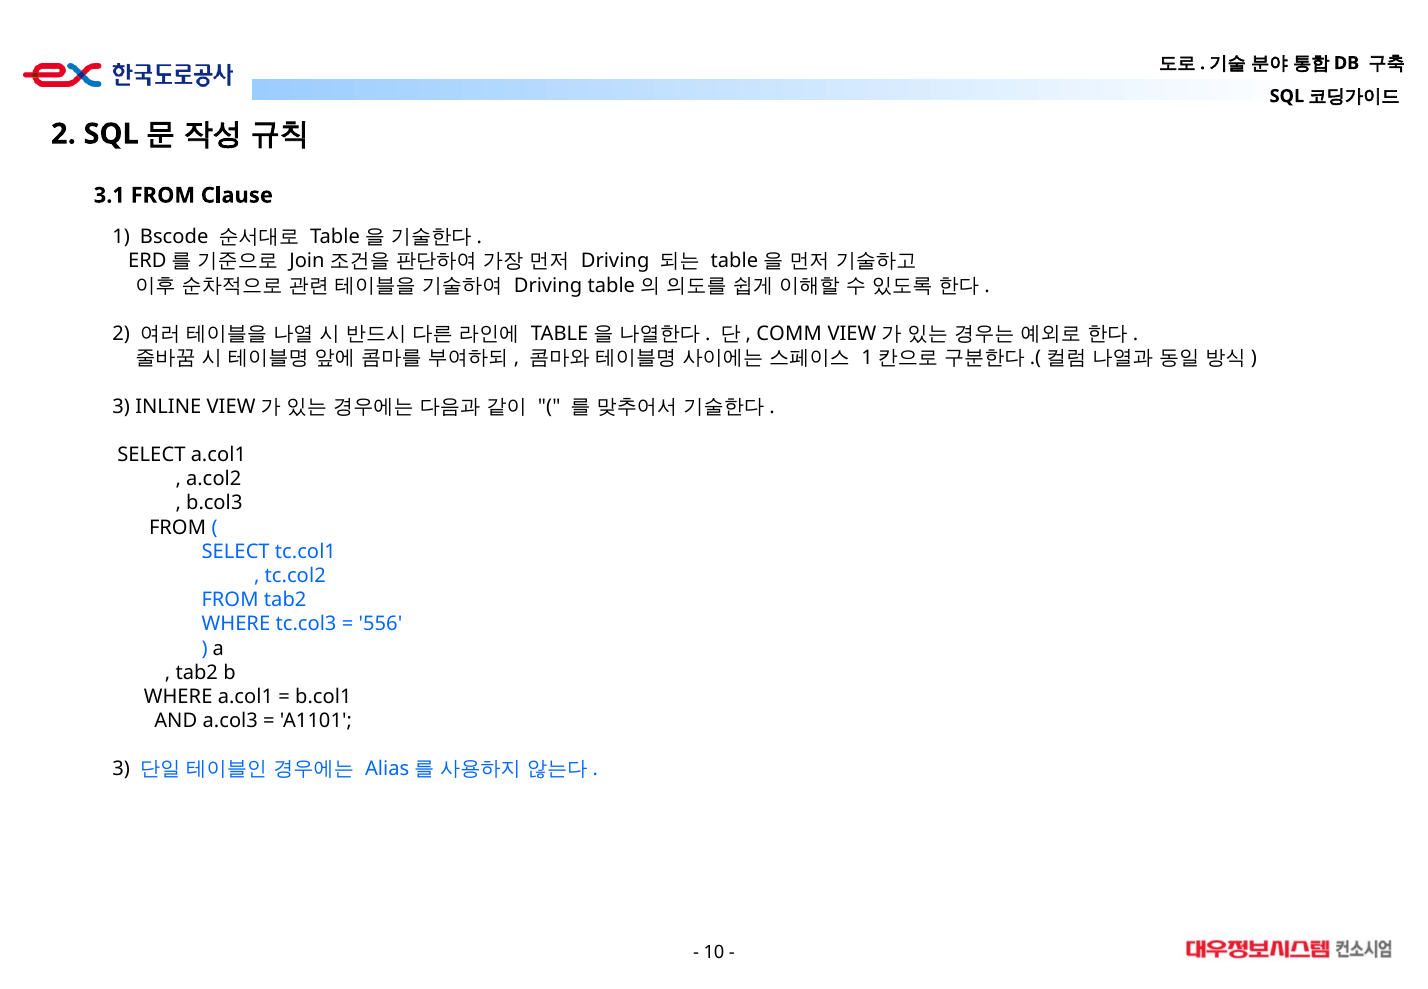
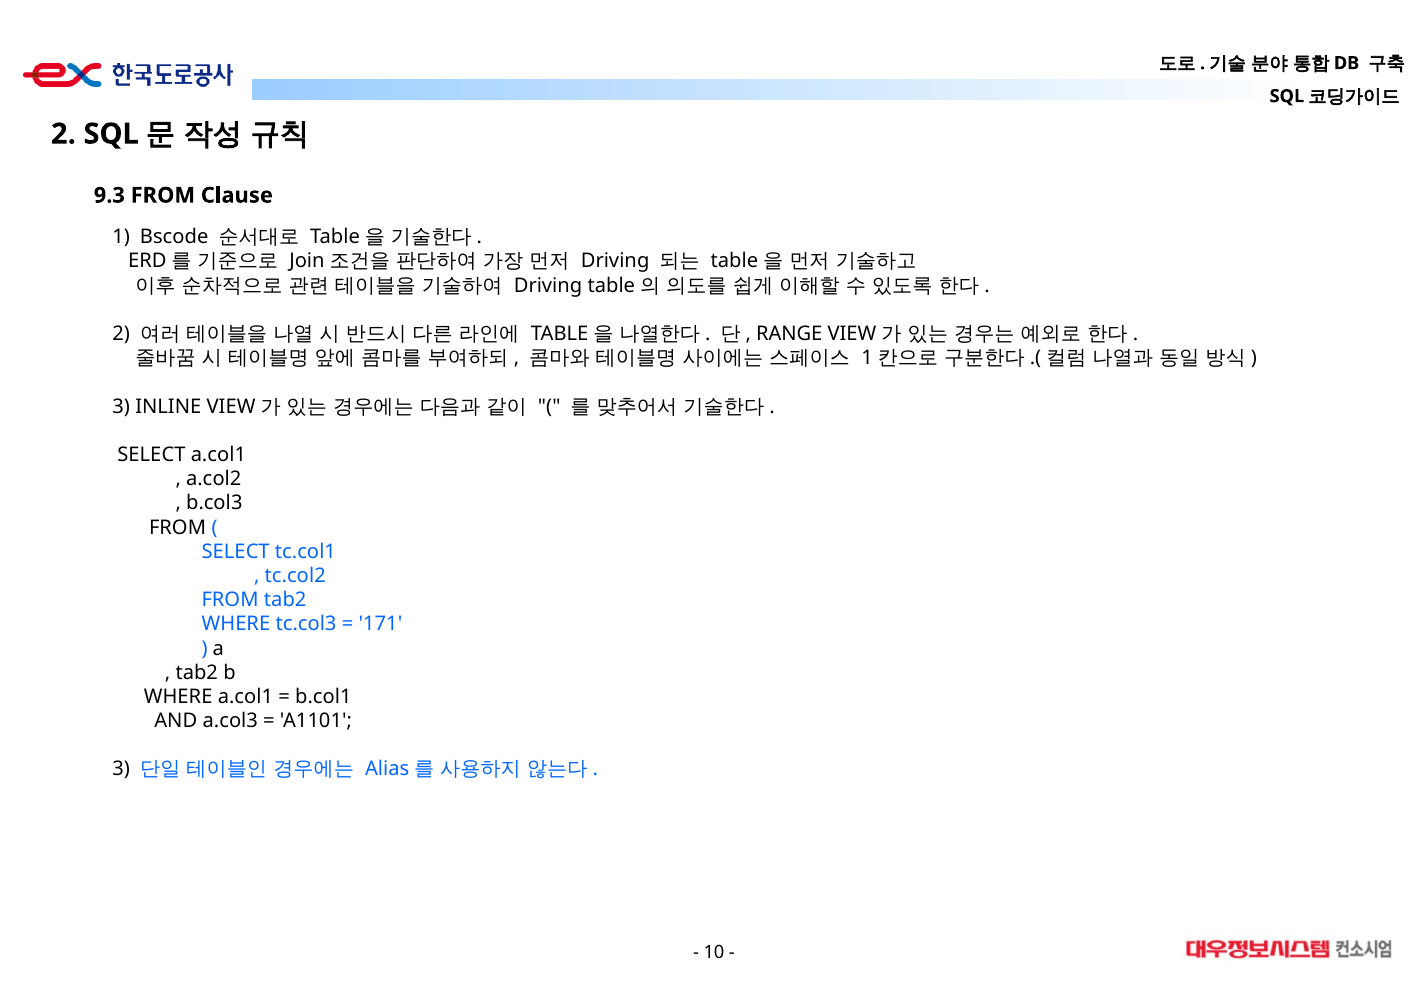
3.1: 3.1 -> 9.3 (109, 195)
COMM: COMM -> RANGE (789, 334)
556: 556 -> 171 (380, 624)
